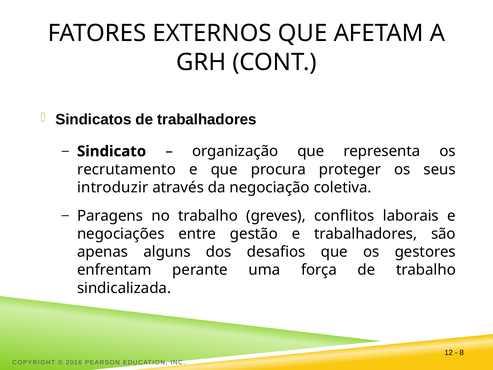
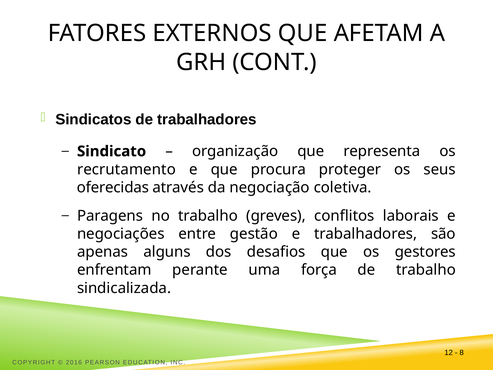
introduzir: introduzir -> oferecidas (113, 187)
